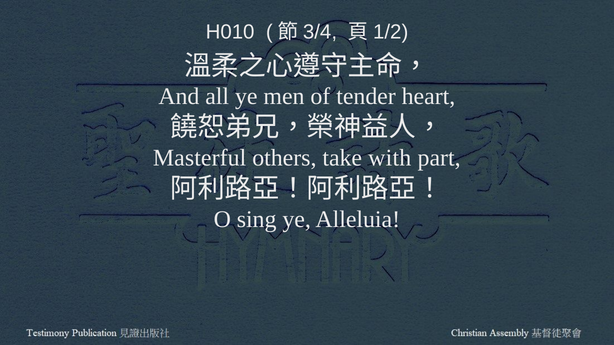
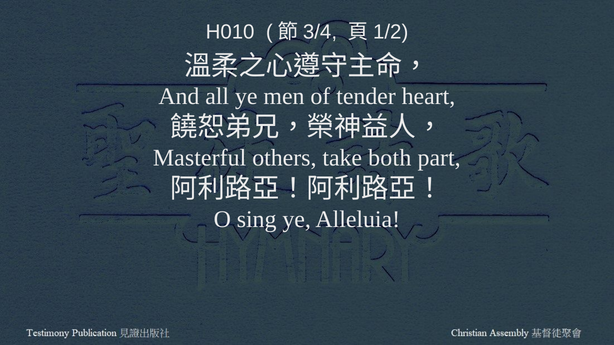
with: with -> both (390, 158)
